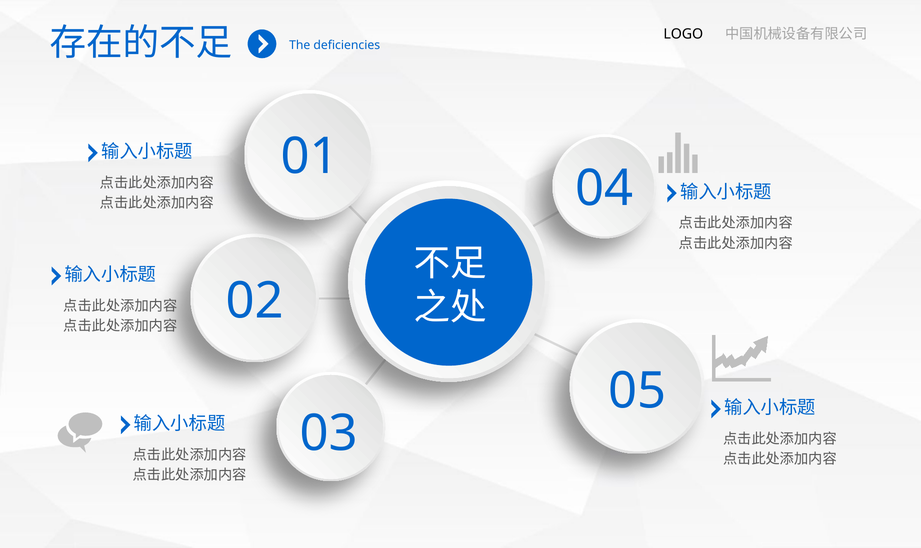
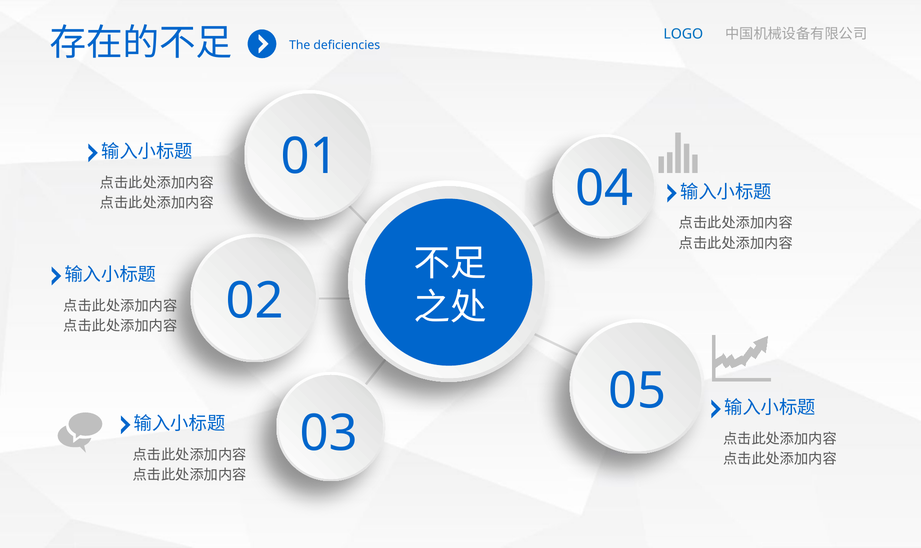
LOGO colour: black -> blue (683, 34)
